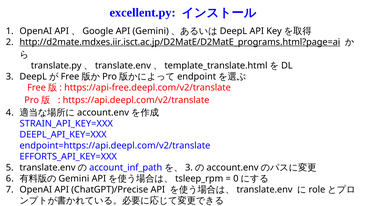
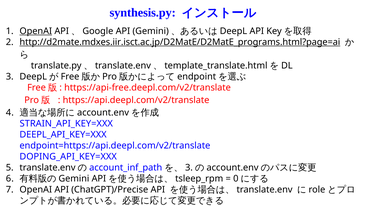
excellent.py: excellent.py -> synthesis.py (143, 13)
OpenAI underline: none -> present (36, 31)
EFFORTS_API_KEY=XXX: EFFORTS_API_KEY=XXX -> DOPING_API_KEY=XXX (68, 156)
